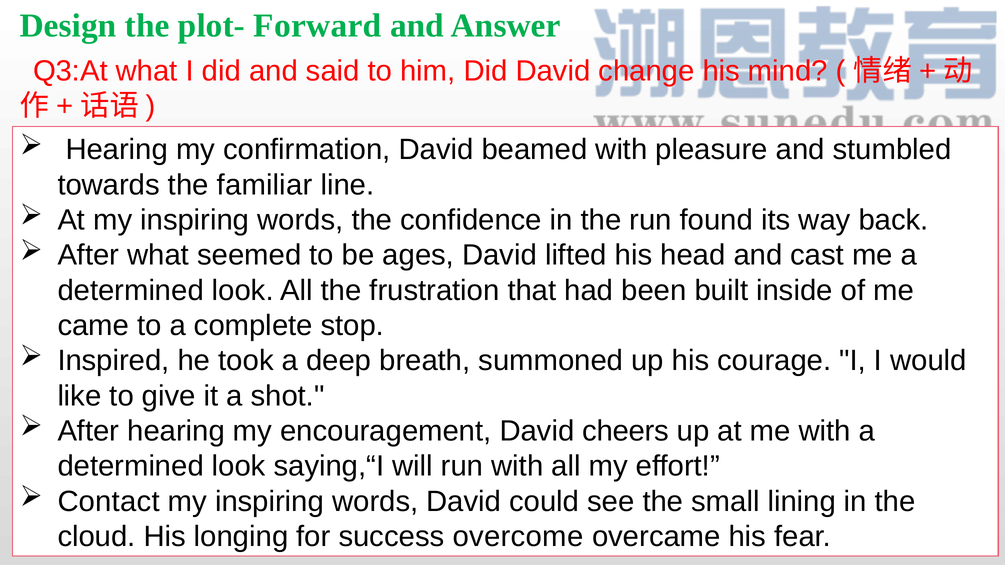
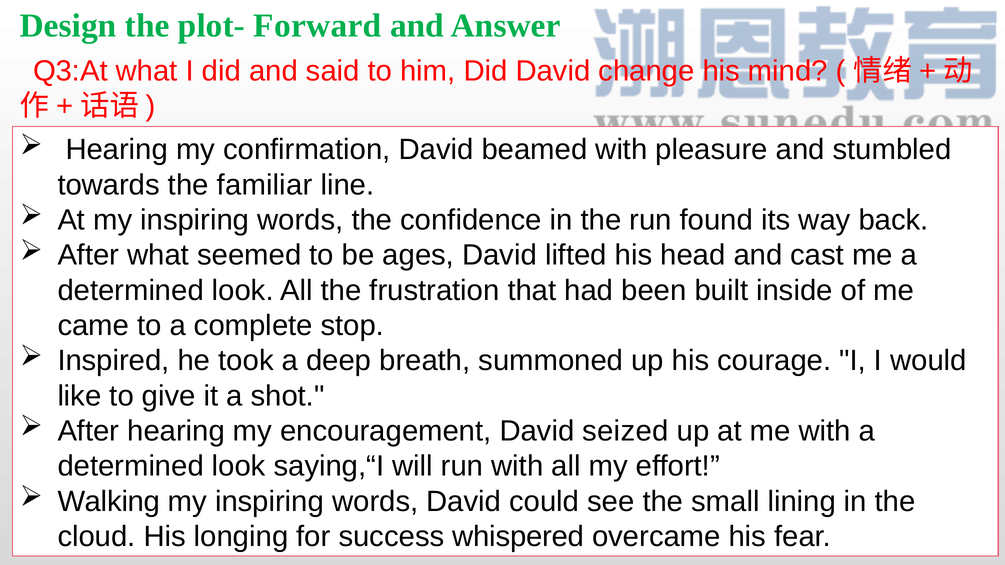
cheers: cheers -> seized (625, 431)
Contact: Contact -> Walking (109, 502)
overcome: overcome -> whispered (518, 537)
